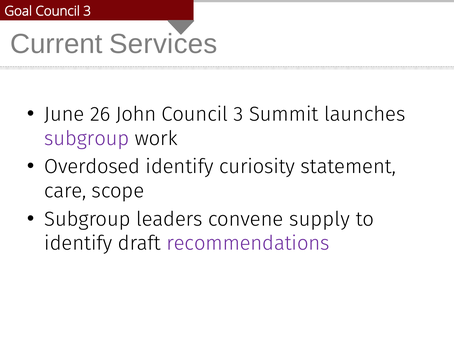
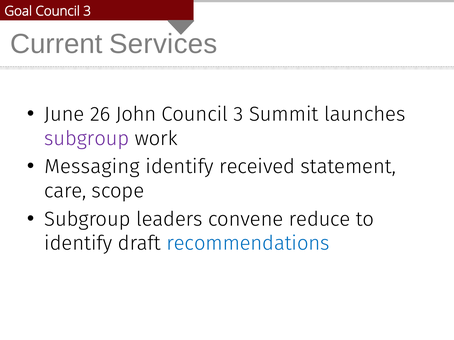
Overdosed: Overdosed -> Messaging (92, 167)
curiosity: curiosity -> received (257, 167)
supply: supply -> reduce (320, 219)
recommendations colour: purple -> blue (248, 244)
